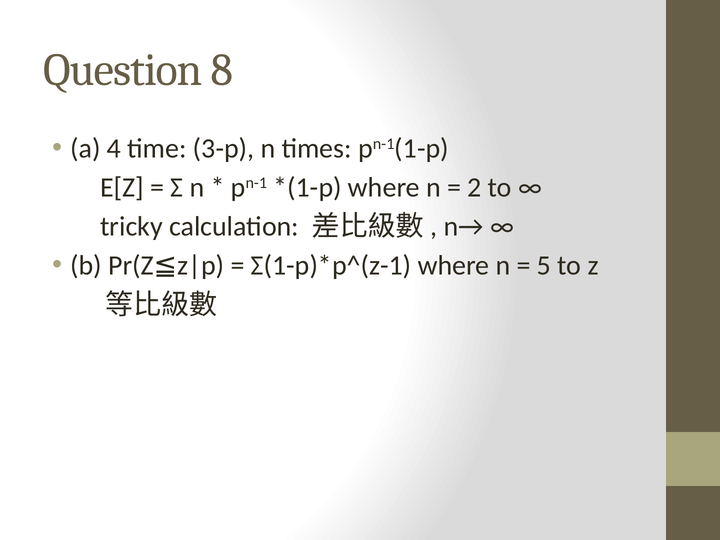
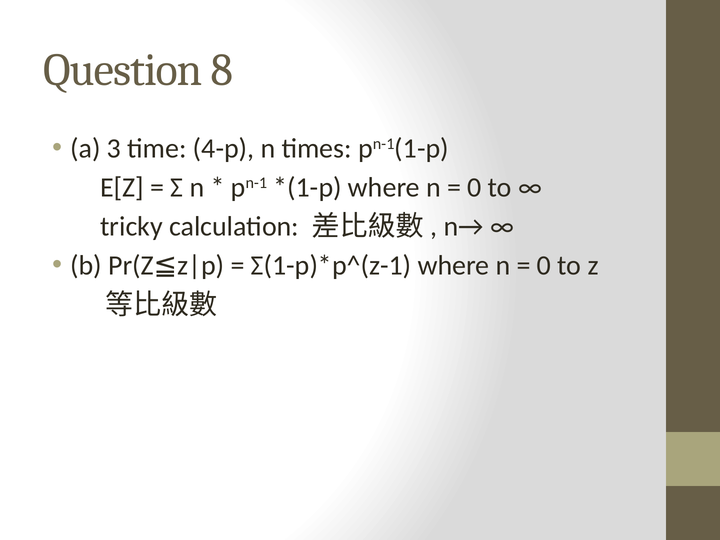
4: 4 -> 3 (114, 148)
3-p: 3-p -> 4-p (224, 148)
2: 2 -> 0 (474, 187)
5: 5 -> 0 (544, 266)
